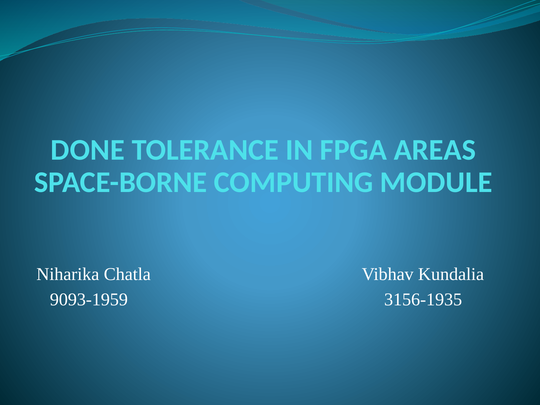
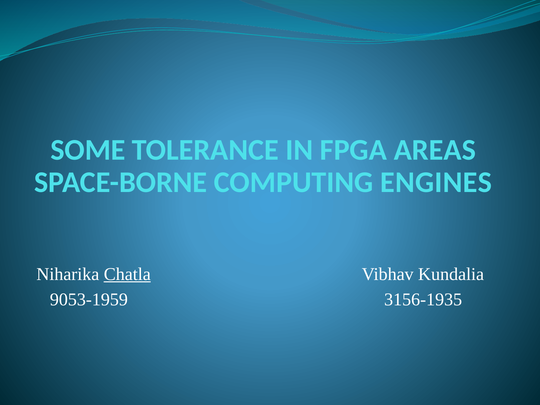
DONE: DONE -> SOME (88, 150)
MODULE: MODULE -> ENGINES (436, 182)
Chatla underline: none -> present (127, 274)
9093-1959: 9093-1959 -> 9053-1959 (89, 299)
